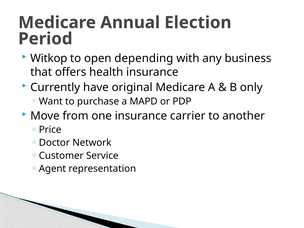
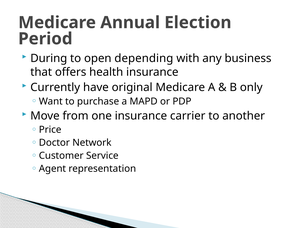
Witkop: Witkop -> During (49, 58)
